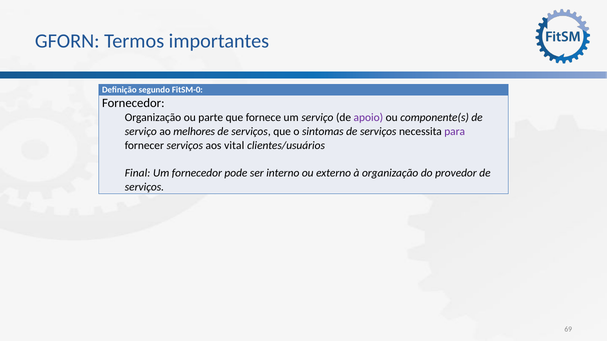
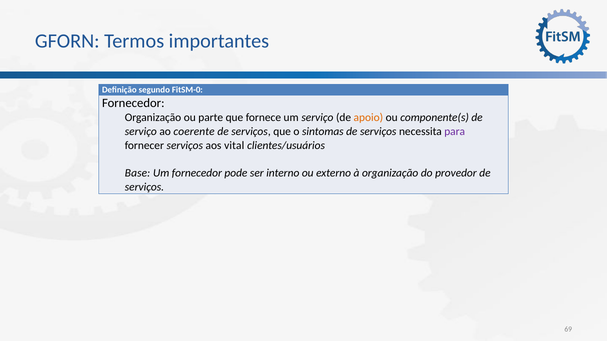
apoio colour: purple -> orange (368, 118)
melhores: melhores -> coerente (194, 132)
Final: Final -> Base (138, 173)
